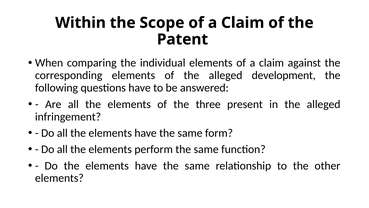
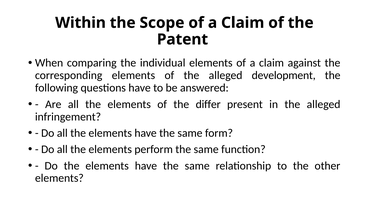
three: three -> differ (208, 104)
